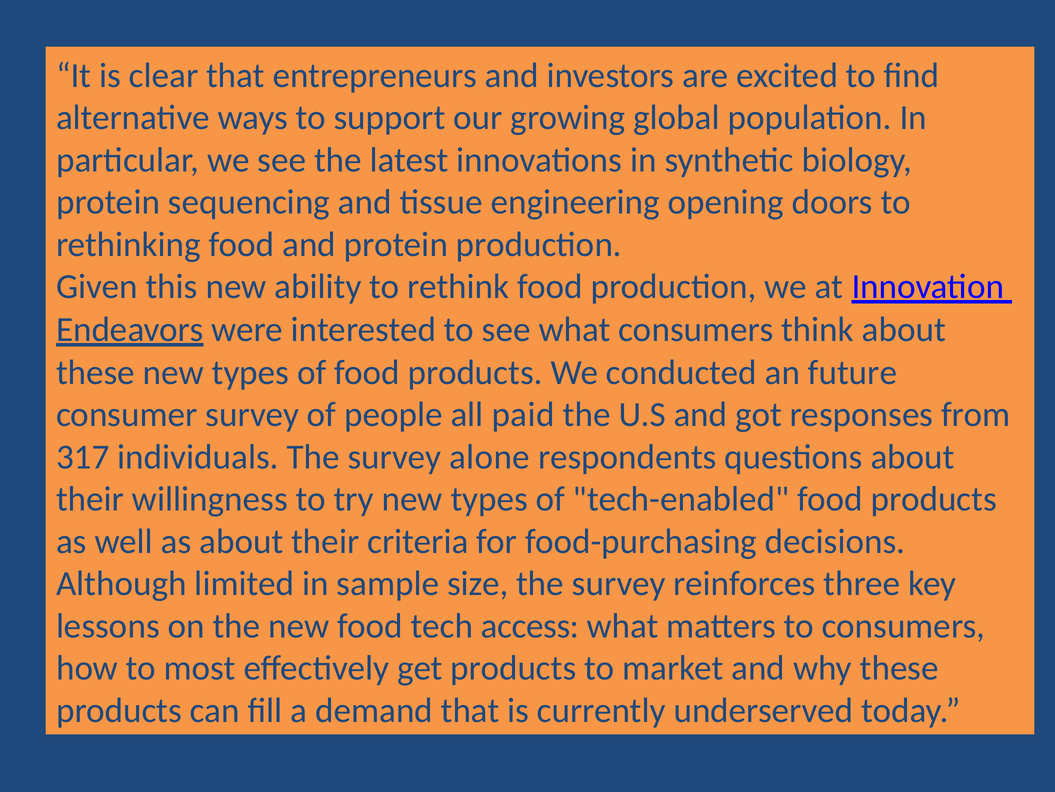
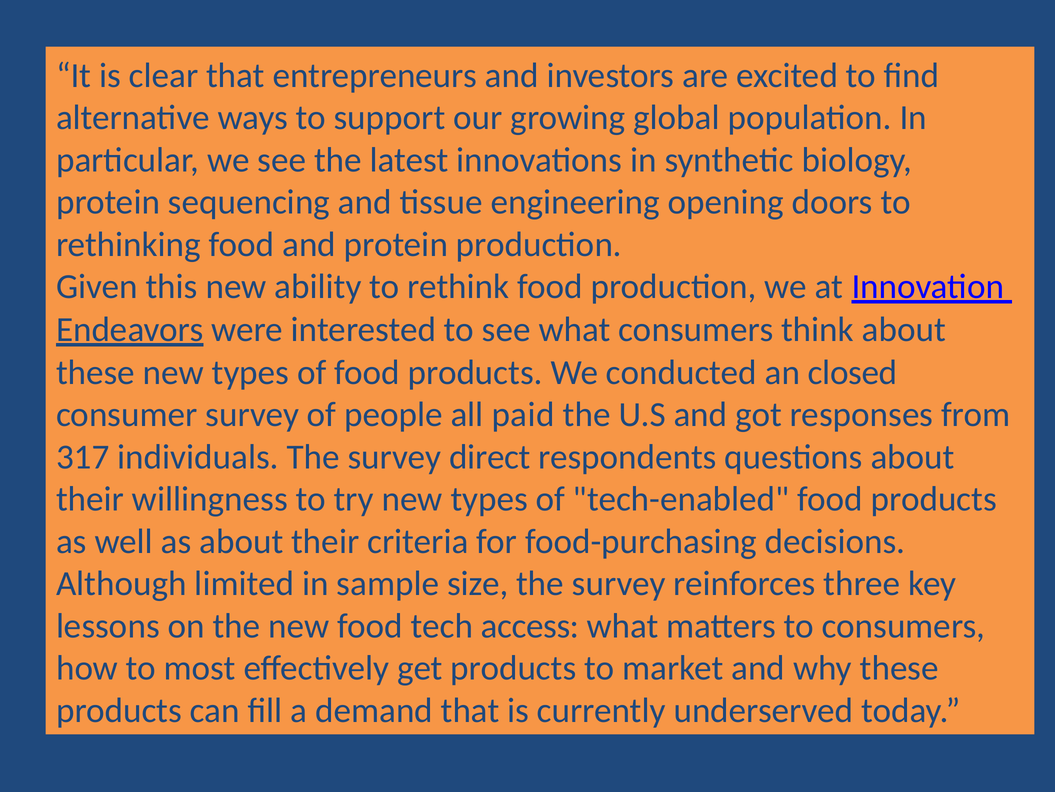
future: future -> closed (853, 372)
alone: alone -> direct (490, 457)
